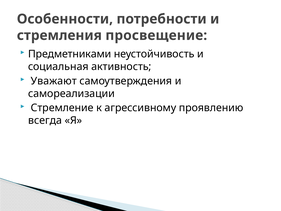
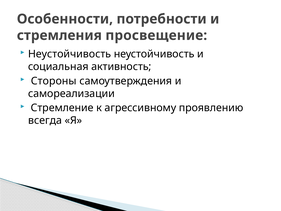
Предметниками: Предметниками -> Неустойчивость (70, 54)
Уважают: Уважают -> Стороны (54, 81)
